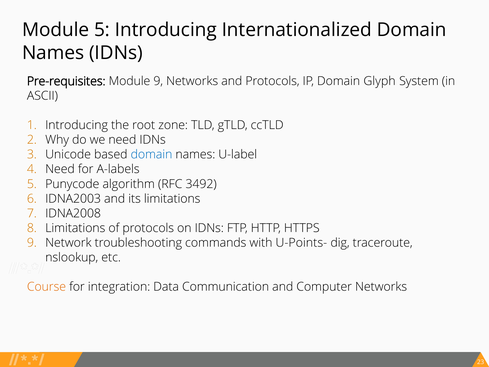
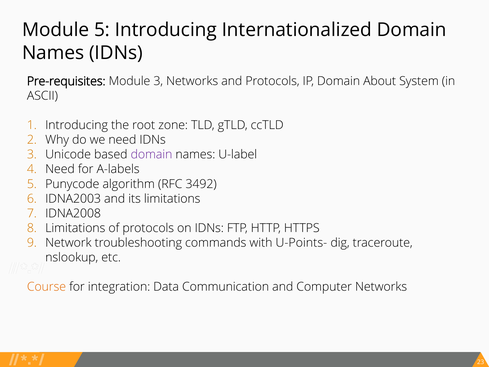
Module 9: 9 -> 3 (158, 81)
Glyph: Glyph -> About (380, 81)
domain colour: blue -> purple (152, 155)
